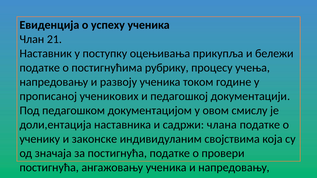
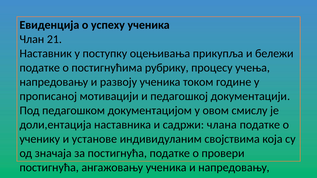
ученикових: ученикових -> мотивацији (109, 96)
и законске: законске -> установе (94, 139)
